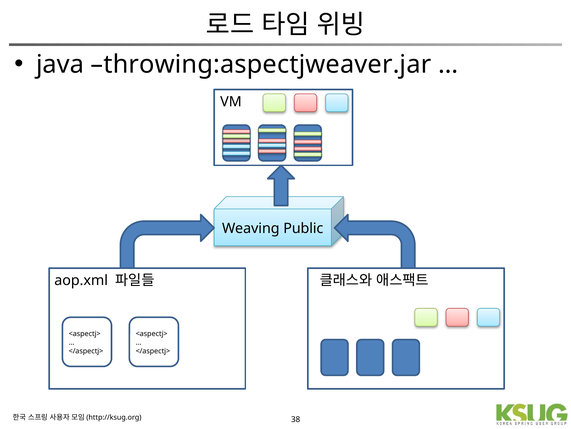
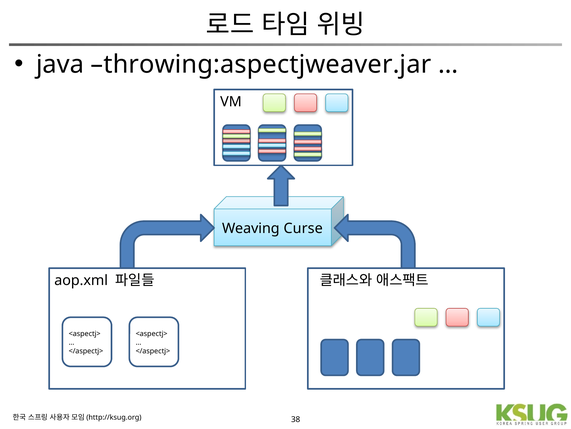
Public: Public -> Curse (303, 228)
